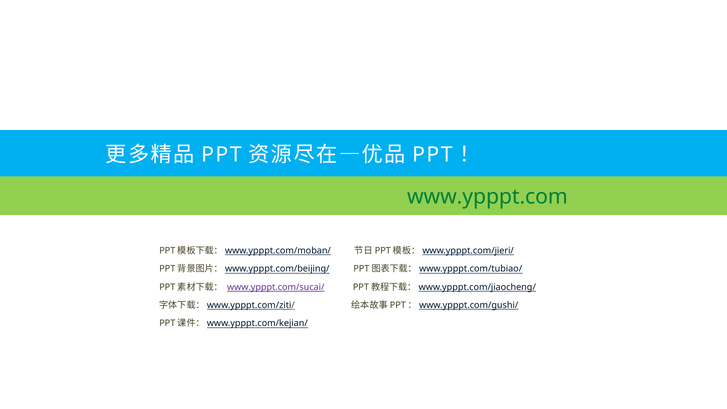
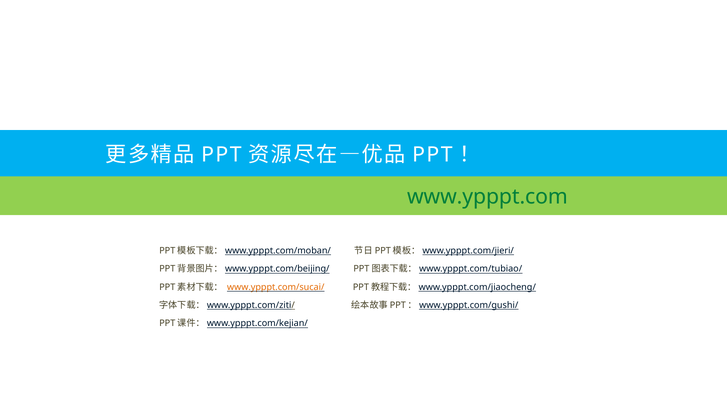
www.ypppt.com/sucai/ colour: purple -> orange (276, 287)
